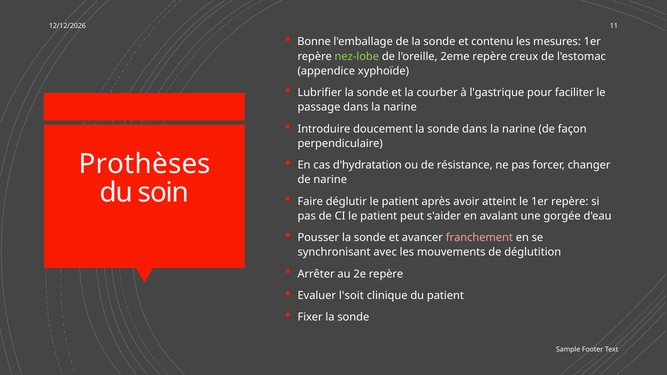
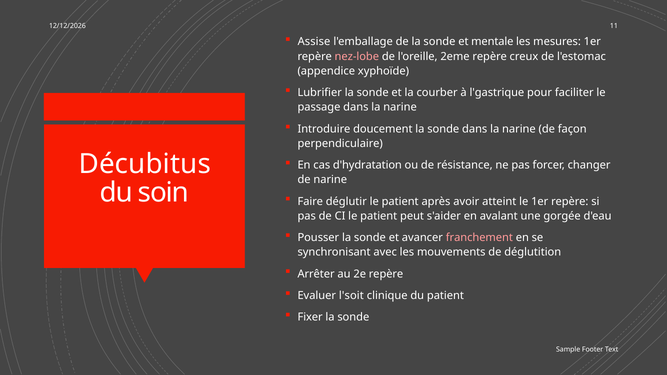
Bonne: Bonne -> Assise (314, 42)
contenu: contenu -> mentale (492, 42)
nez-lobe colour: light green -> pink (357, 56)
Prothèses: Prothèses -> Décubitus (145, 164)
